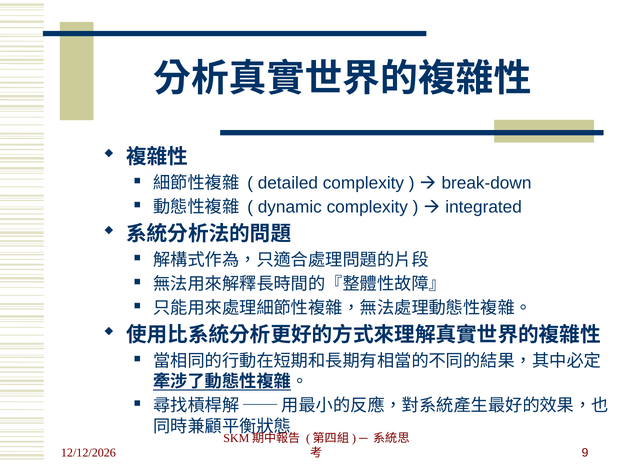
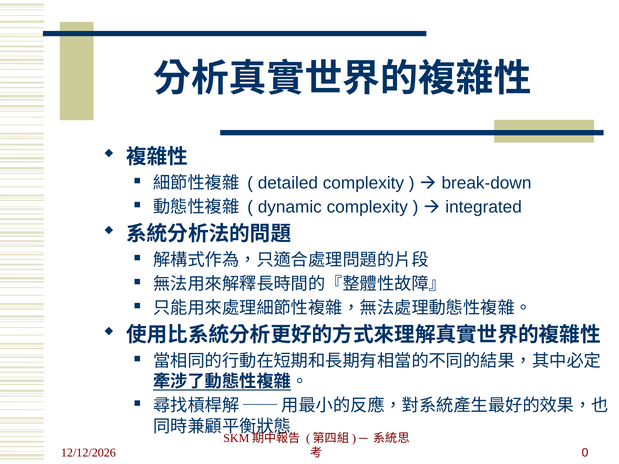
9: 9 -> 0 (585, 453)
